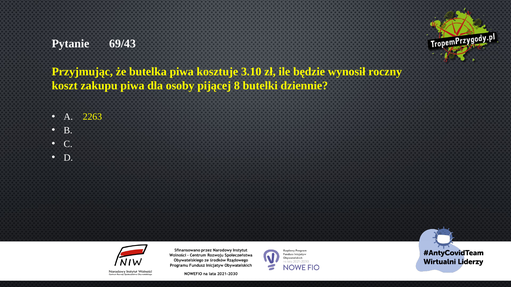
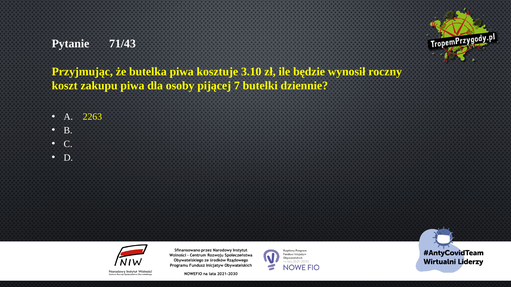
69/43: 69/43 -> 71/43 (122, 44)
8: 8 -> 7 (237, 86)
